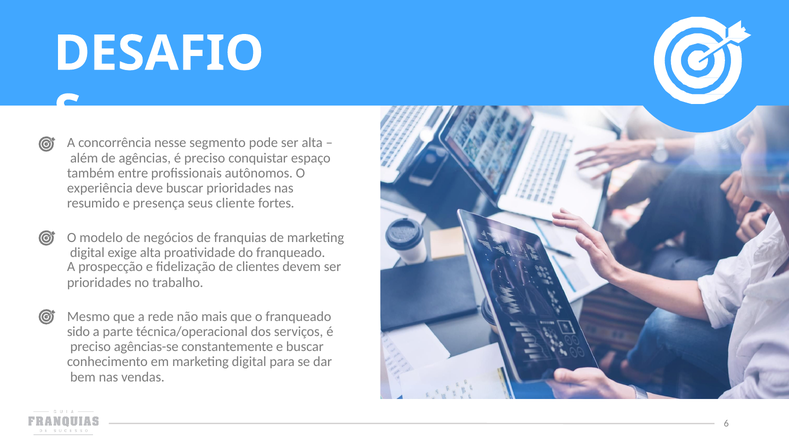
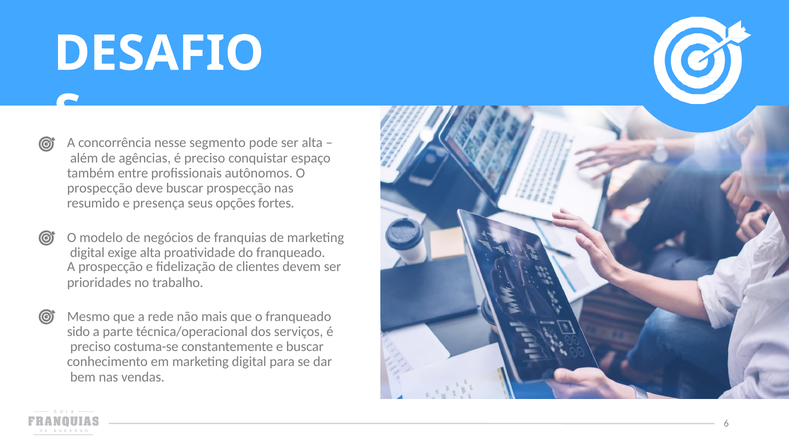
experiência: experiência -> prospecção (100, 188)
buscar prioridades: prioridades -> prospecção (239, 188)
cliente: cliente -> opções (236, 203)
agências-se: agências-se -> costuma-se (146, 347)
